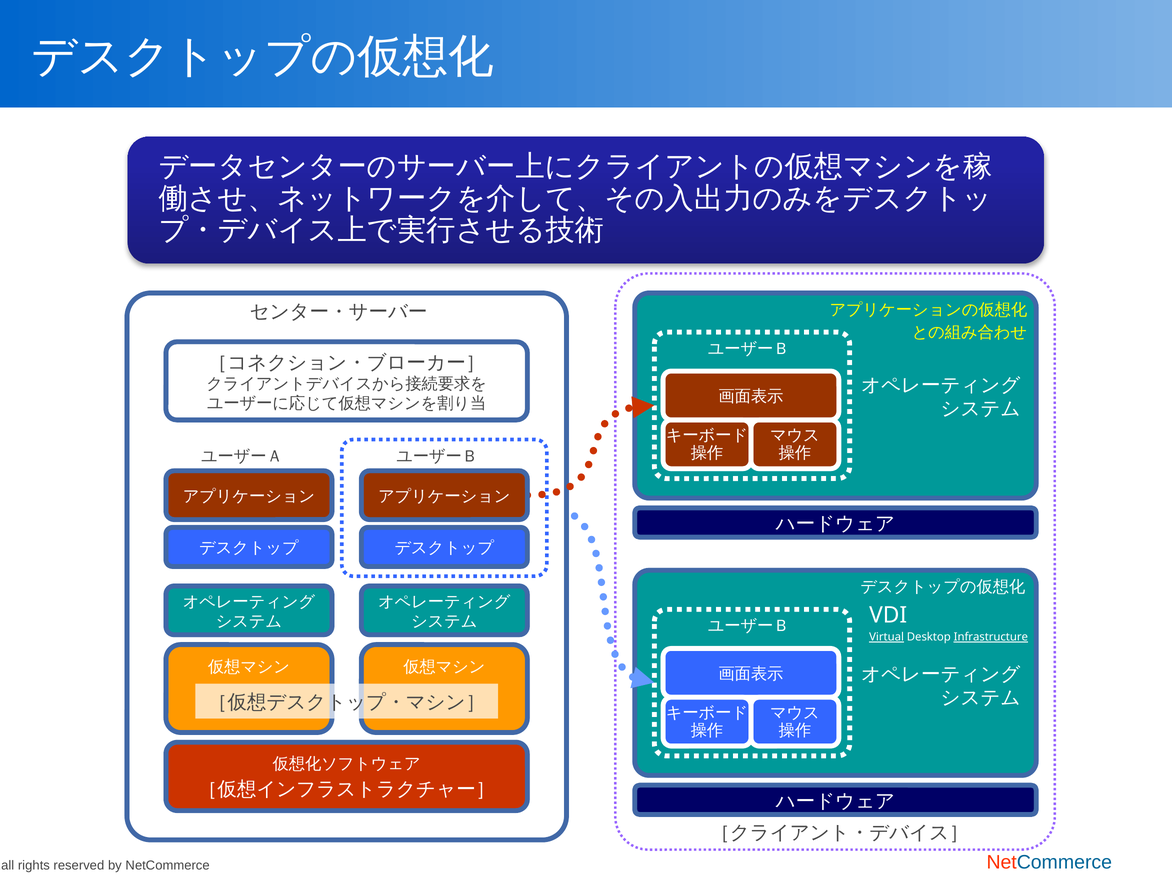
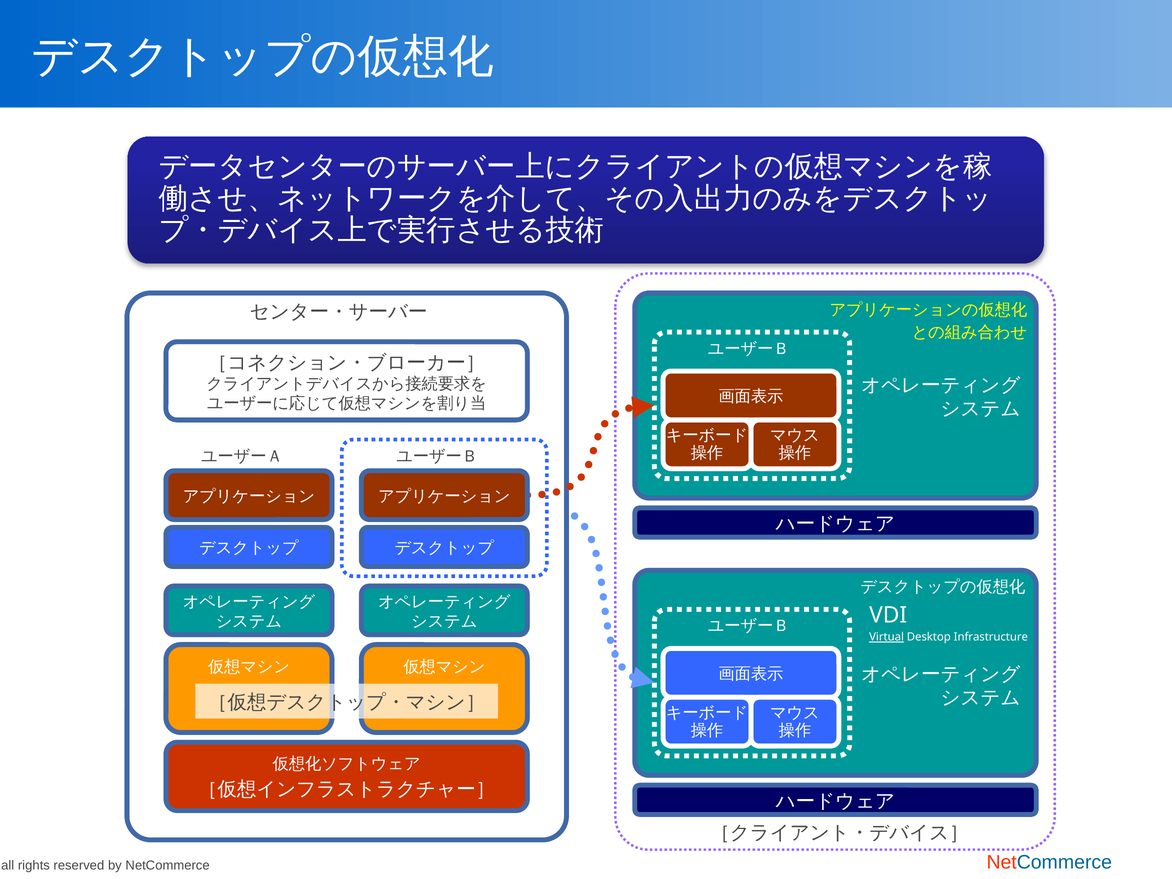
Infrastructure underline: present -> none (991, 637)
